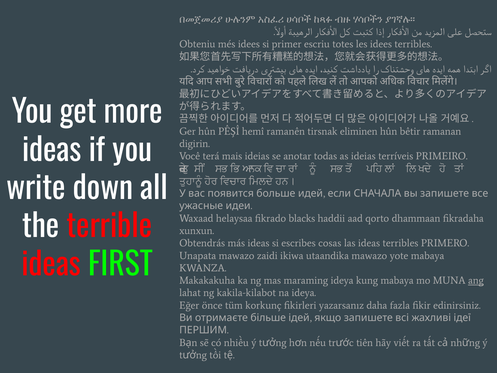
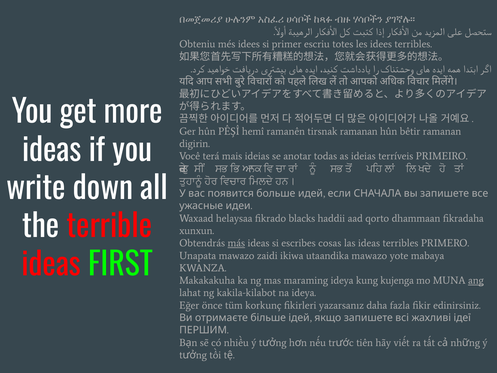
tirsnak eliminen: eliminen -> ramanan (359, 131)
más underline: none -> present (236, 243)
kung mabaya: mabaya -> kujenga (397, 280)
